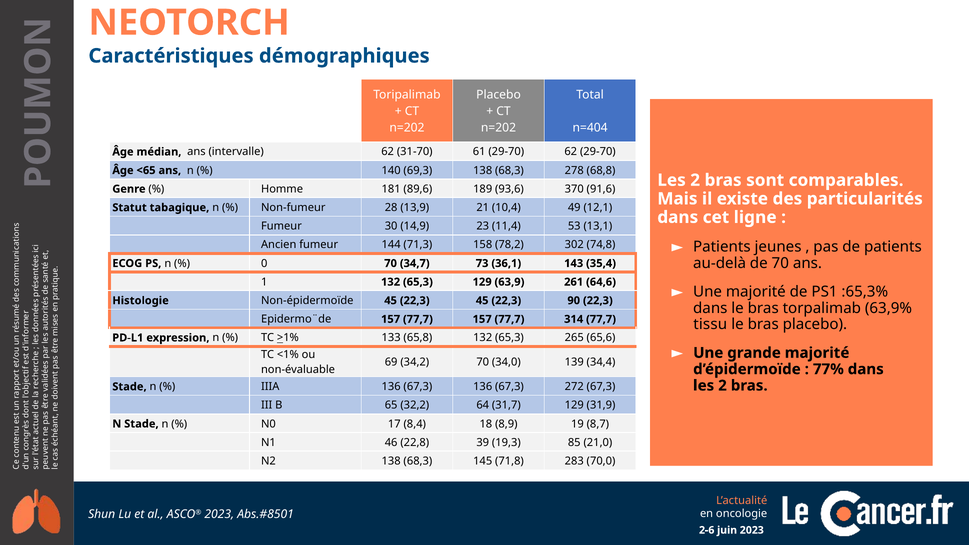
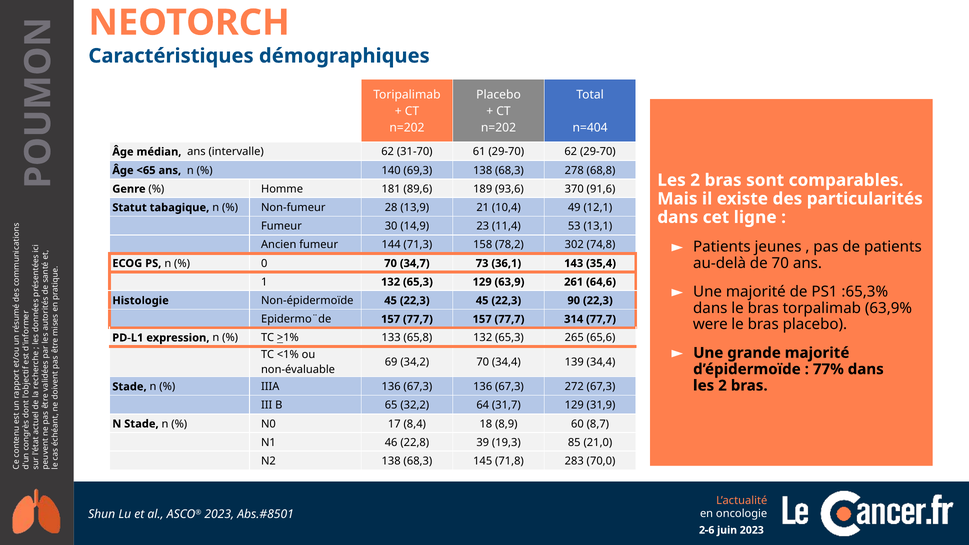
tissu: tissu -> were (710, 324)
70 34,0: 34,0 -> 34,4 (506, 362)
19: 19 -> 60 (577, 424)
